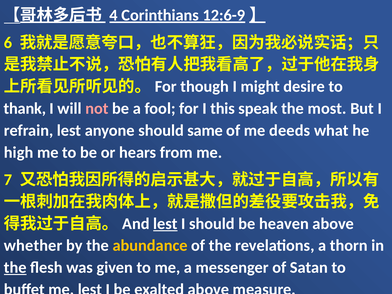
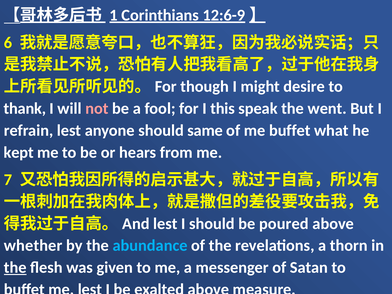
4: 4 -> 1 (114, 15)
most: most -> went (327, 108)
me deeds: deeds -> buffet (290, 130)
high: high -> kept (19, 152)
lest underline: present -> none (165, 224)
heaven: heaven -> poured (284, 224)
abundance colour: yellow -> light blue (150, 246)
